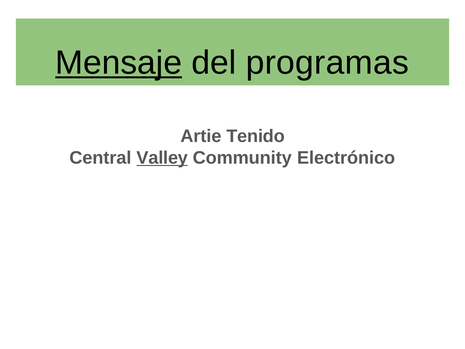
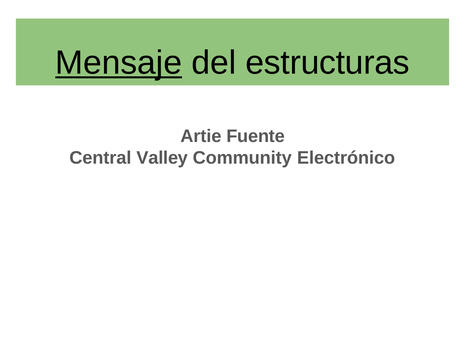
programas: programas -> estructuras (328, 63)
Tenido: Tenido -> Fuente (256, 136)
Valley underline: present -> none (162, 158)
